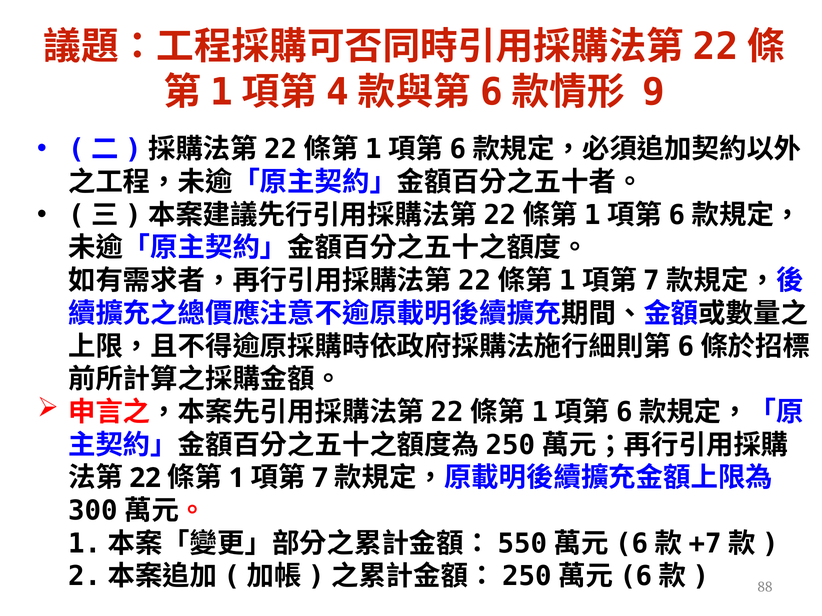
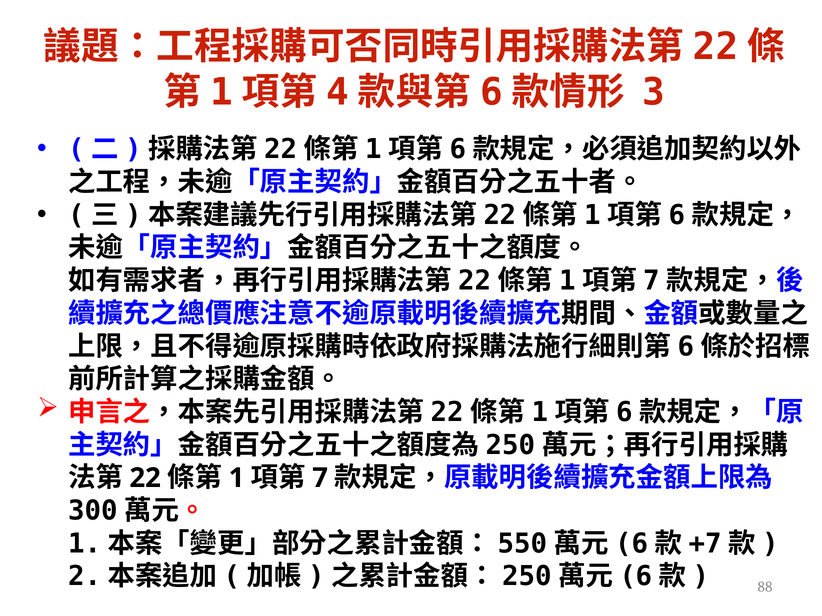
9: 9 -> 3 (654, 92)
